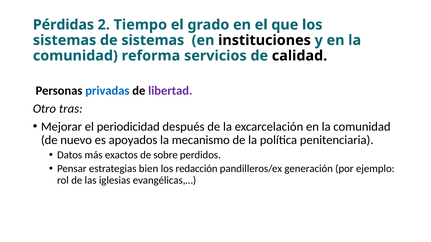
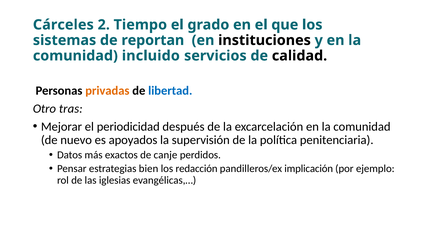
Pérdidas: Pérdidas -> Cárceles (63, 25)
de sistemas: sistemas -> reportan (153, 40)
reforma: reforma -> incluido (151, 56)
privadas colour: blue -> orange (107, 91)
libertad colour: purple -> blue (170, 91)
mecanismo: mecanismo -> supervisión (201, 140)
sobre: sobre -> canje (165, 155)
generación: generación -> implicación (309, 169)
